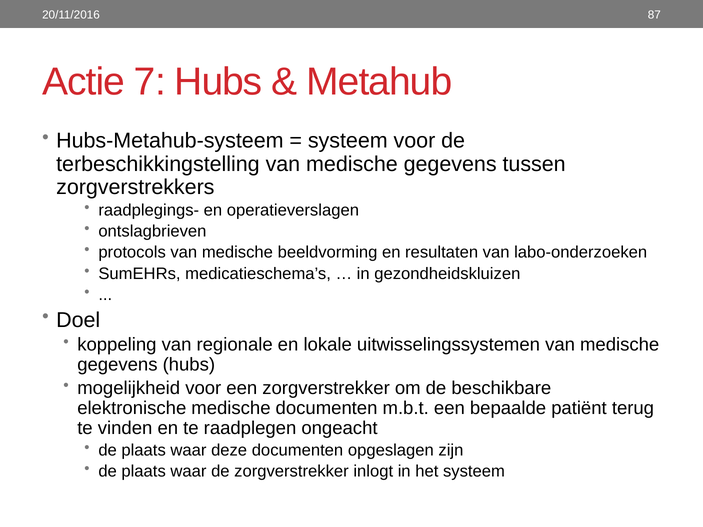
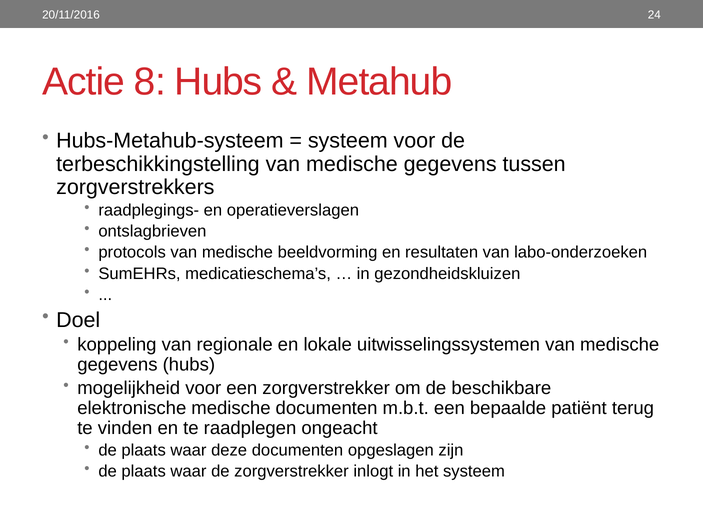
87: 87 -> 24 (654, 15)
7: 7 -> 8 (150, 82)
